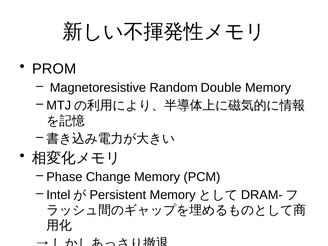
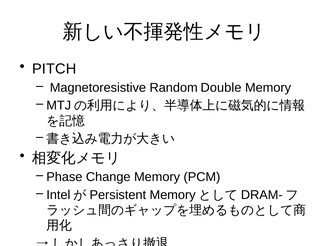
PROM: PROM -> PITCH (54, 69)
